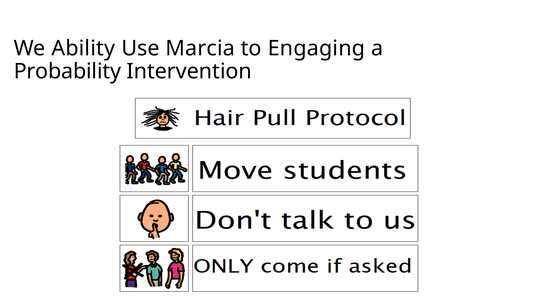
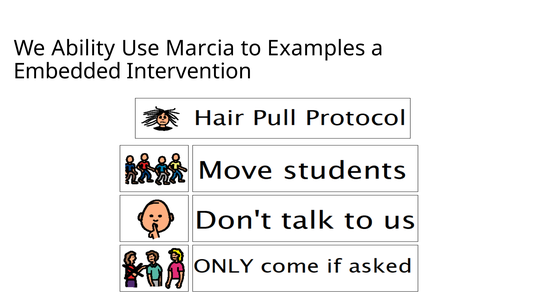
Engaging: Engaging -> Examples (316, 48)
Probability: Probability -> Embedded (67, 72)
